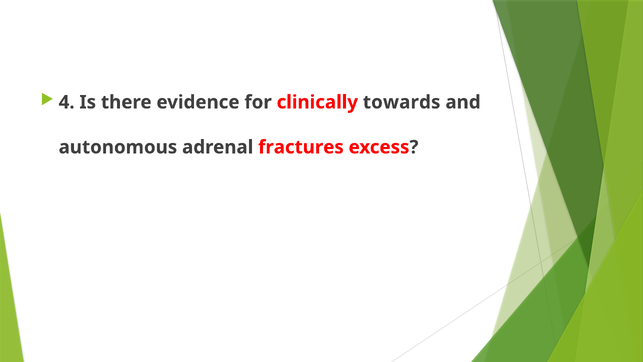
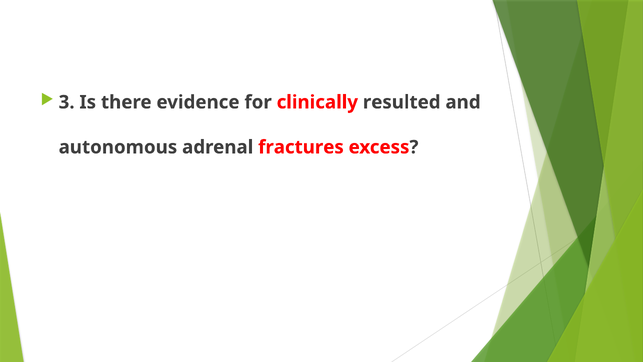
4: 4 -> 3 (67, 102)
towards: towards -> resulted (402, 102)
